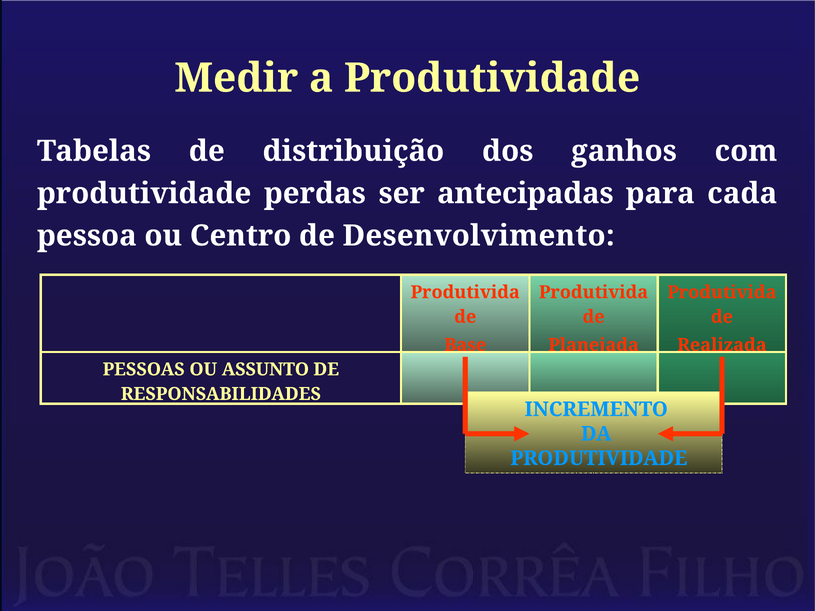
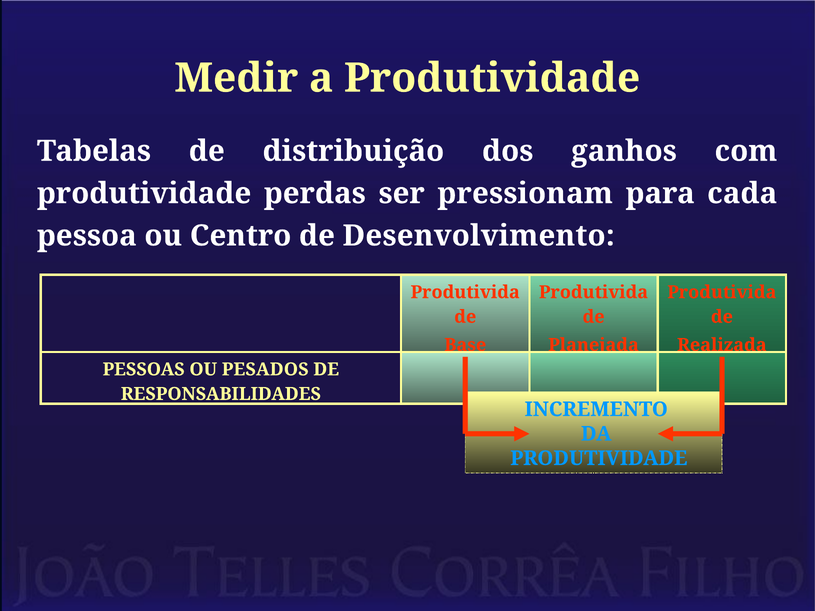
antecipadas: antecipadas -> pressionam (525, 194)
ASSUNTO: ASSUNTO -> PESADOS (265, 370)
